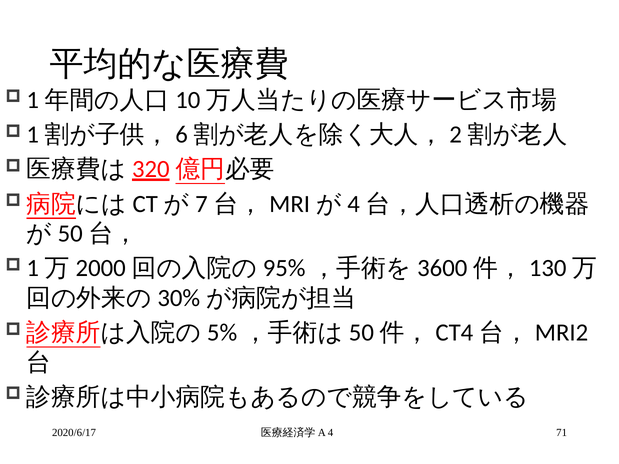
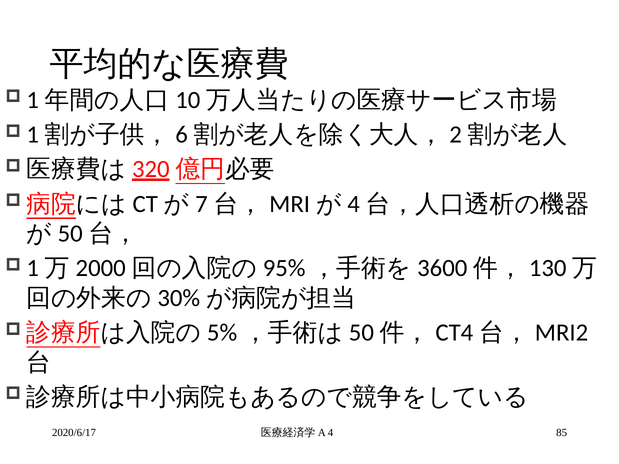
71: 71 -> 85 (562, 433)
